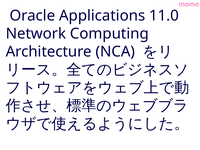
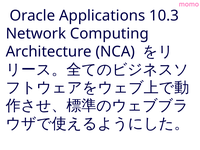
11.0: 11.0 -> 10.3 (164, 16)
